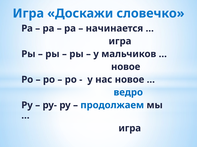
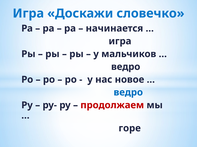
новое: новое -> ведро (126, 67)
продолжаем colour: blue -> red (112, 106)
игра: игра -> горе (130, 129)
